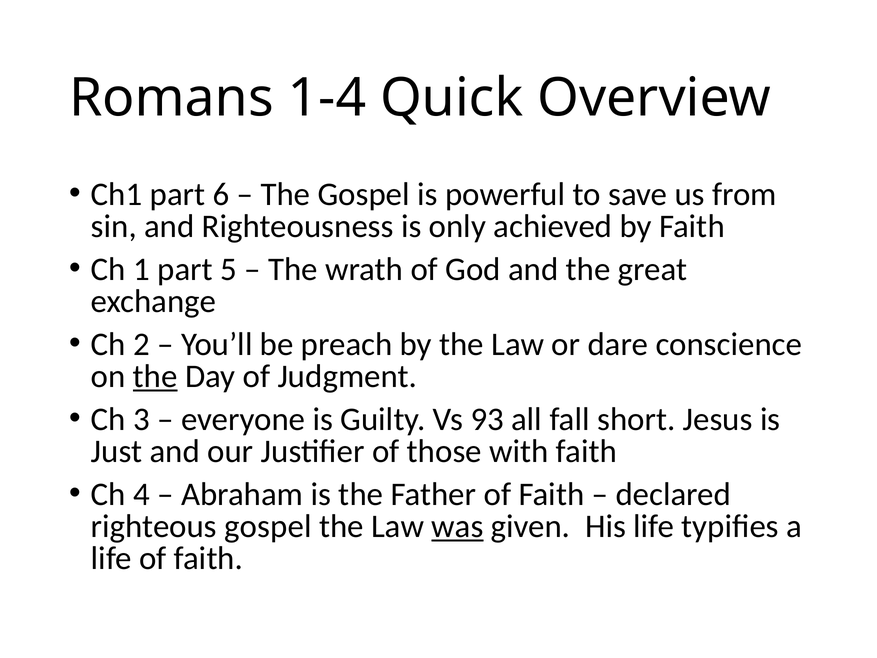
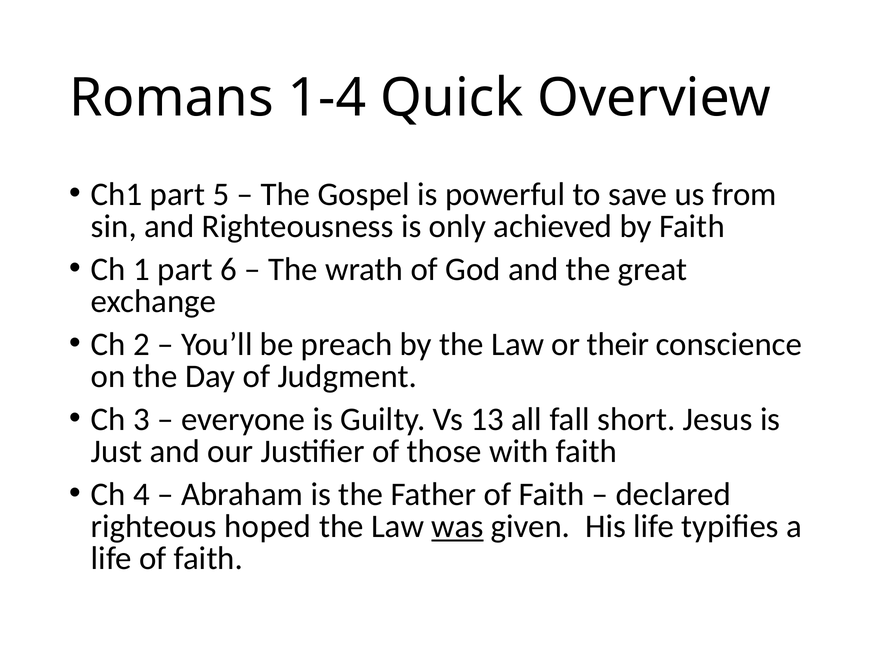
6: 6 -> 5 (221, 194)
5: 5 -> 6 (228, 269)
dare: dare -> their (618, 344)
the underline: present -> none (155, 376)
93: 93 -> 13 (487, 419)
righteous gospel: gospel -> hoped (268, 526)
